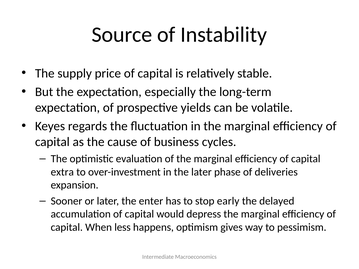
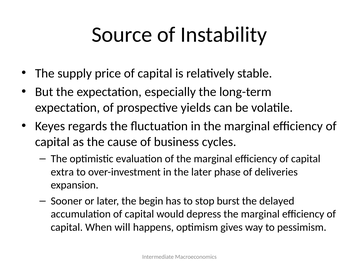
enter: enter -> begin (151, 201)
early: early -> burst (228, 201)
less: less -> will (122, 227)
